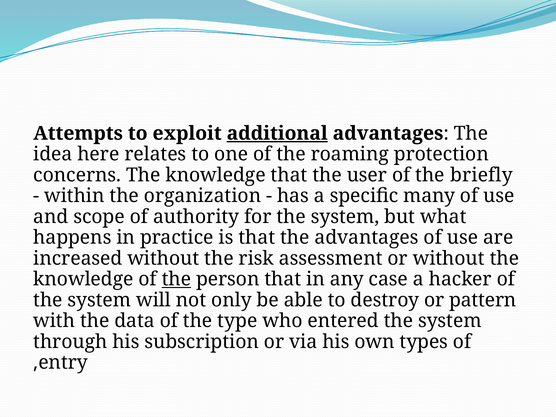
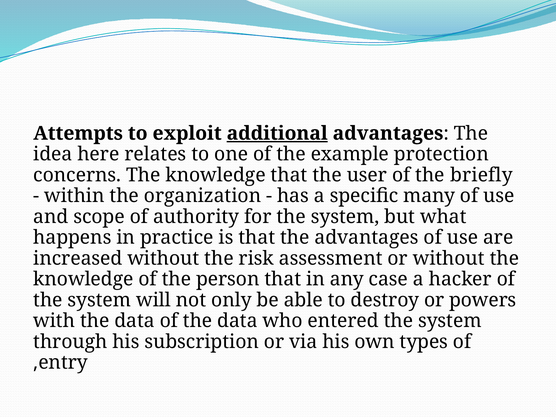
roaming: roaming -> example (350, 154)
the underline: present -> none (176, 279)
pattern: pattern -> powers (483, 300)
of the type: type -> data (237, 321)
